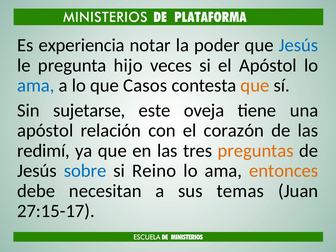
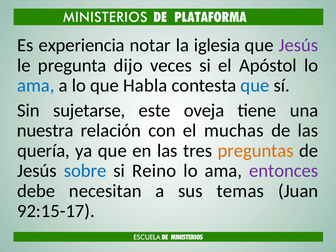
poder: poder -> iglesia (217, 45)
Jesús colour: blue -> purple (298, 45)
hijo: hijo -> dijo (128, 65)
Casos: Casos -> Habla (145, 86)
que colour: orange -> blue (255, 86)
apóstol: apóstol -> nuestra (45, 130)
corazón: corazón -> muchas (234, 130)
redimí: redimí -> quería (43, 151)
entonces colour: orange -> purple (284, 171)
27:15-17: 27:15-17 -> 92:15-17 (56, 211)
